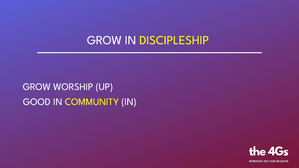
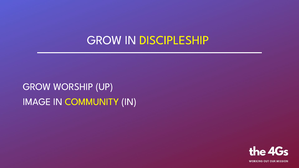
GOOD: GOOD -> IMAGE (37, 102)
